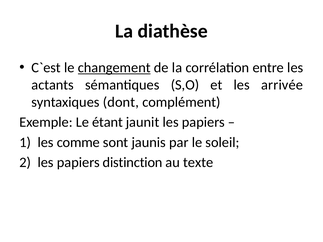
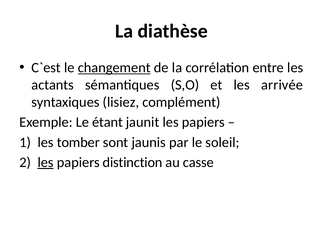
dont: dont -> lisiez (121, 102)
comme: comme -> tomber (78, 142)
les underline: none -> present (46, 163)
texte: texte -> casse (198, 163)
